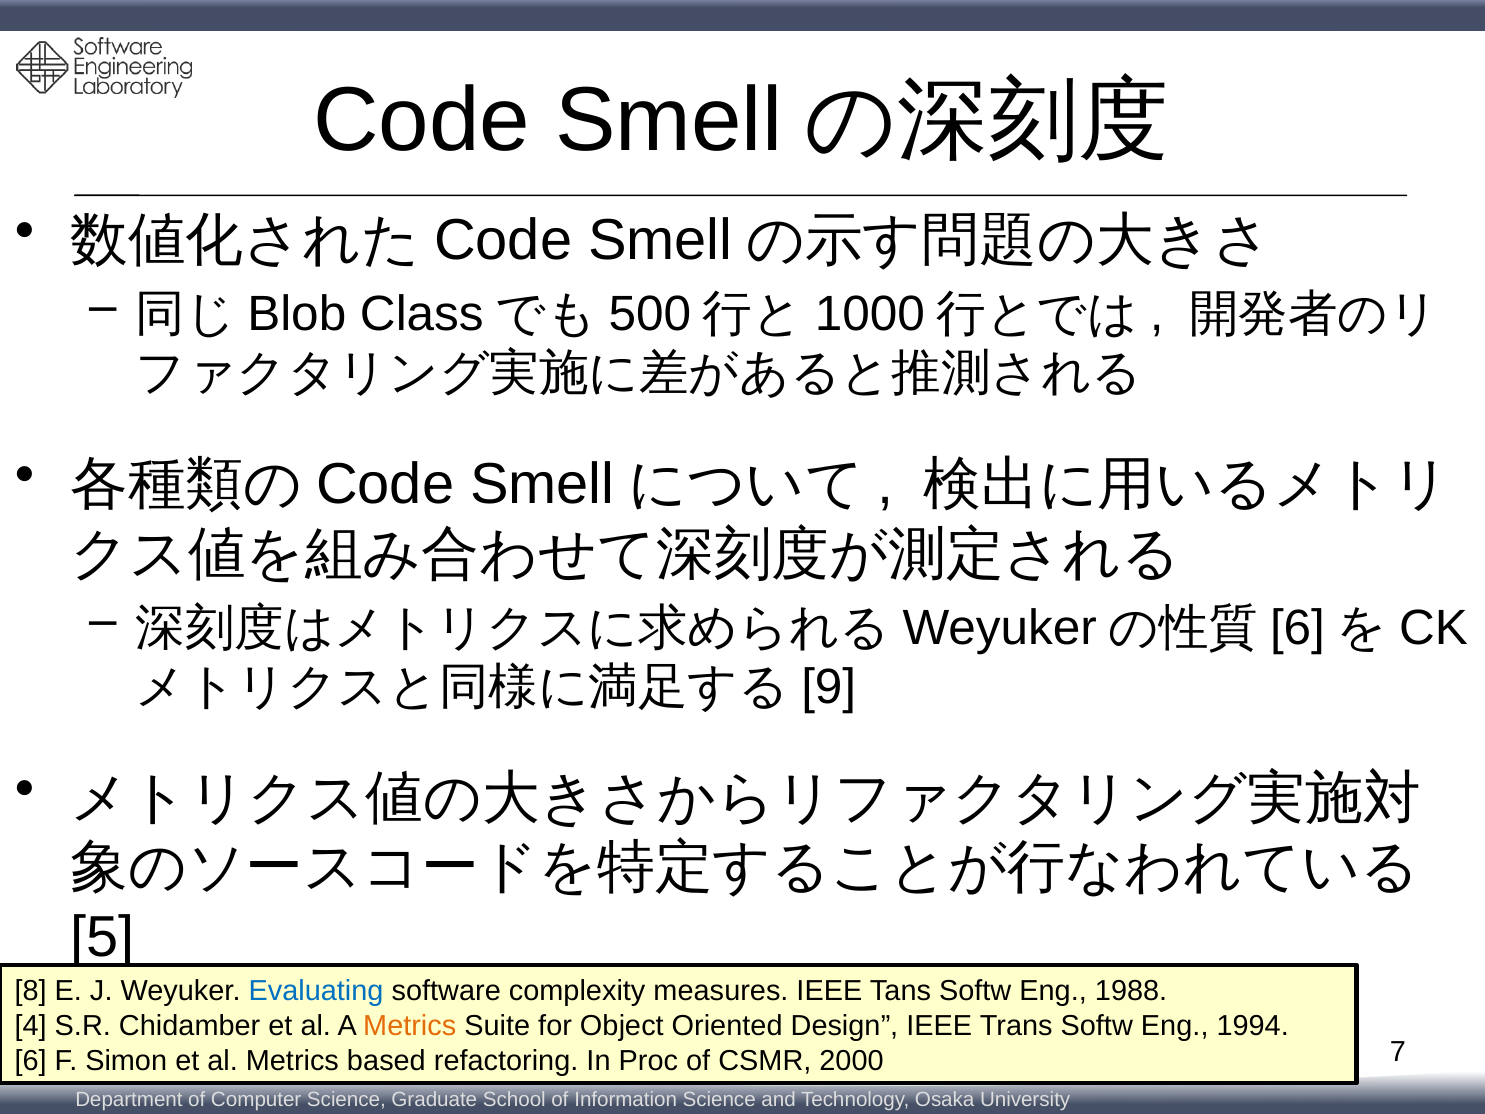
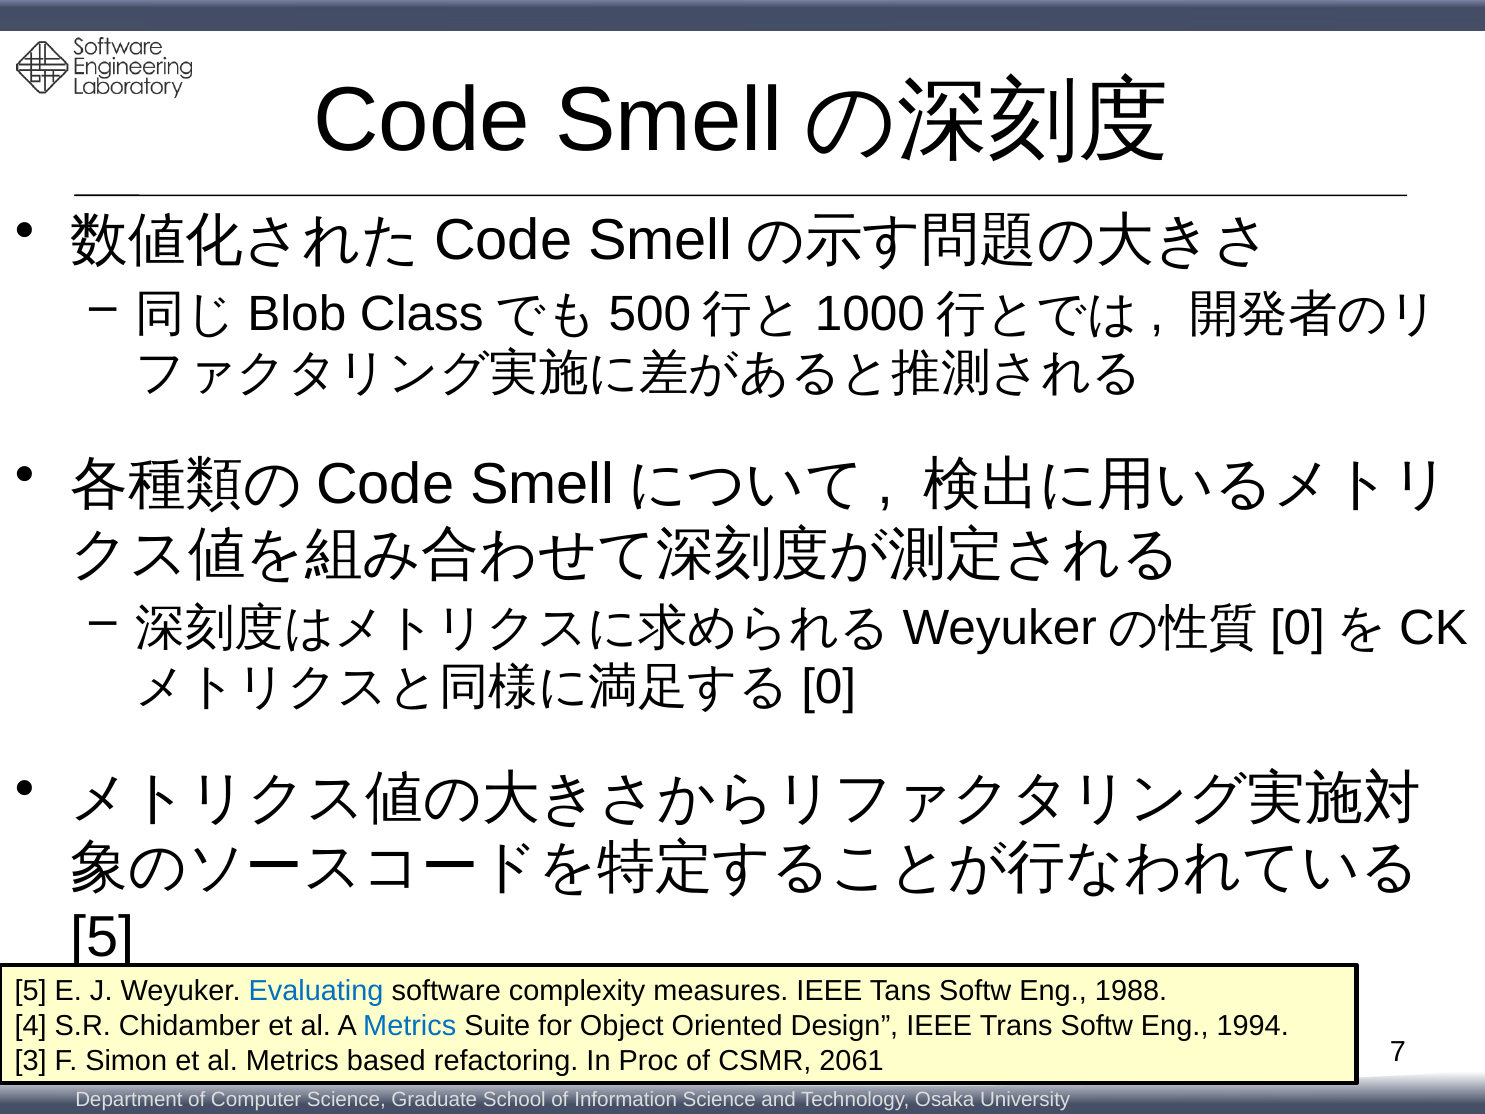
6: 6 -> 0 (1297, 628)
9: 9 -> 0 (829, 687)
8: 8 -> 5 (31, 991)
Metrics colour: orange -> blue (410, 1026)
6: 6 -> 3 (31, 1061)
2000: 2000 -> 2061 (852, 1061)
